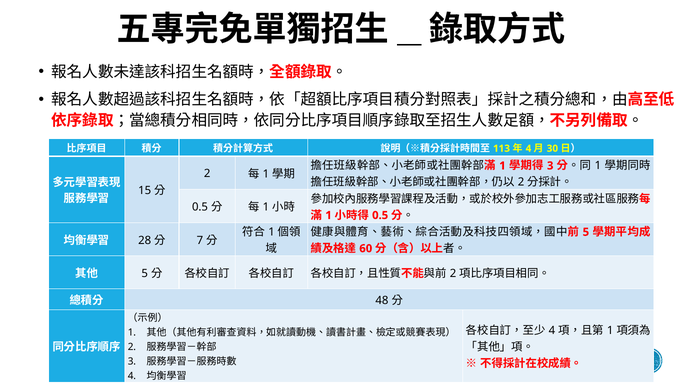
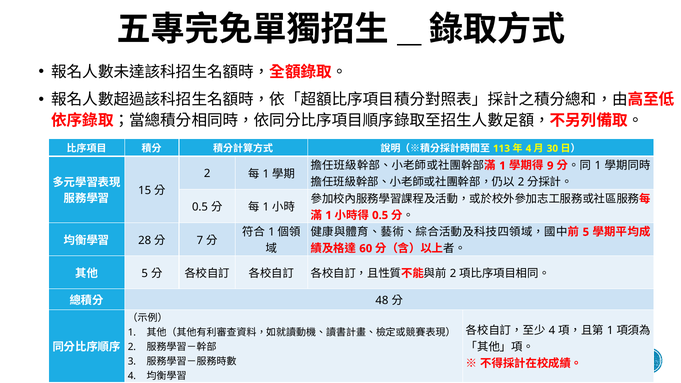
3: 3 -> 9 (550, 166)
